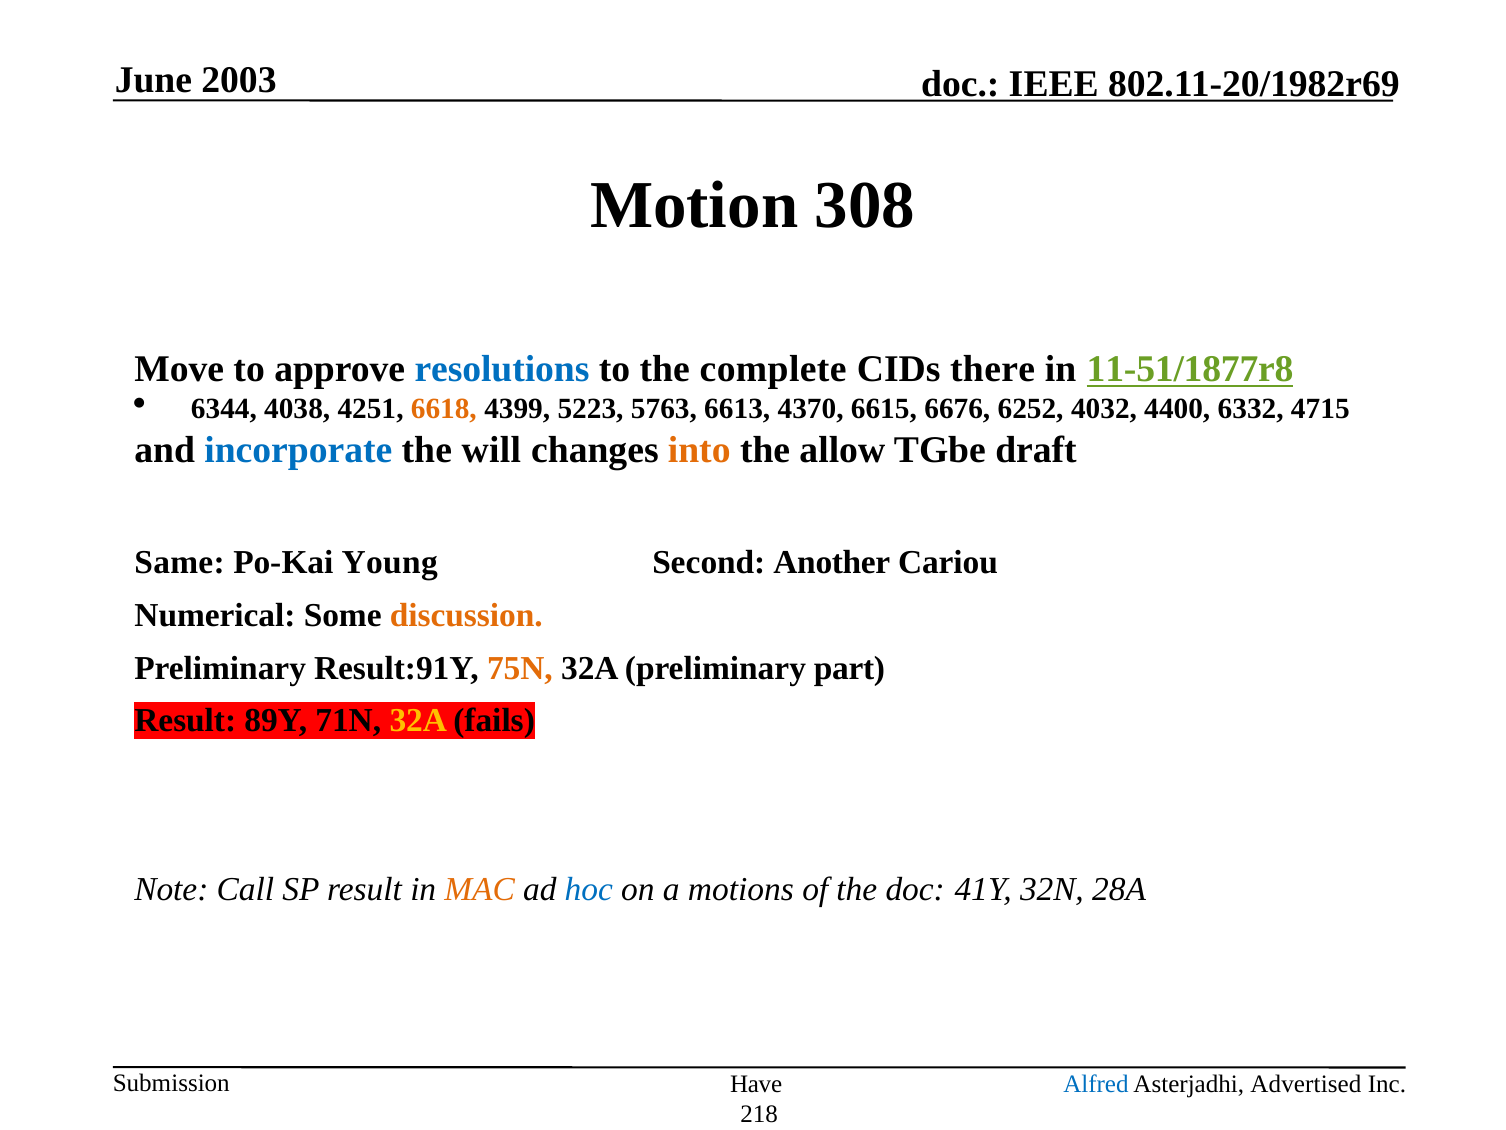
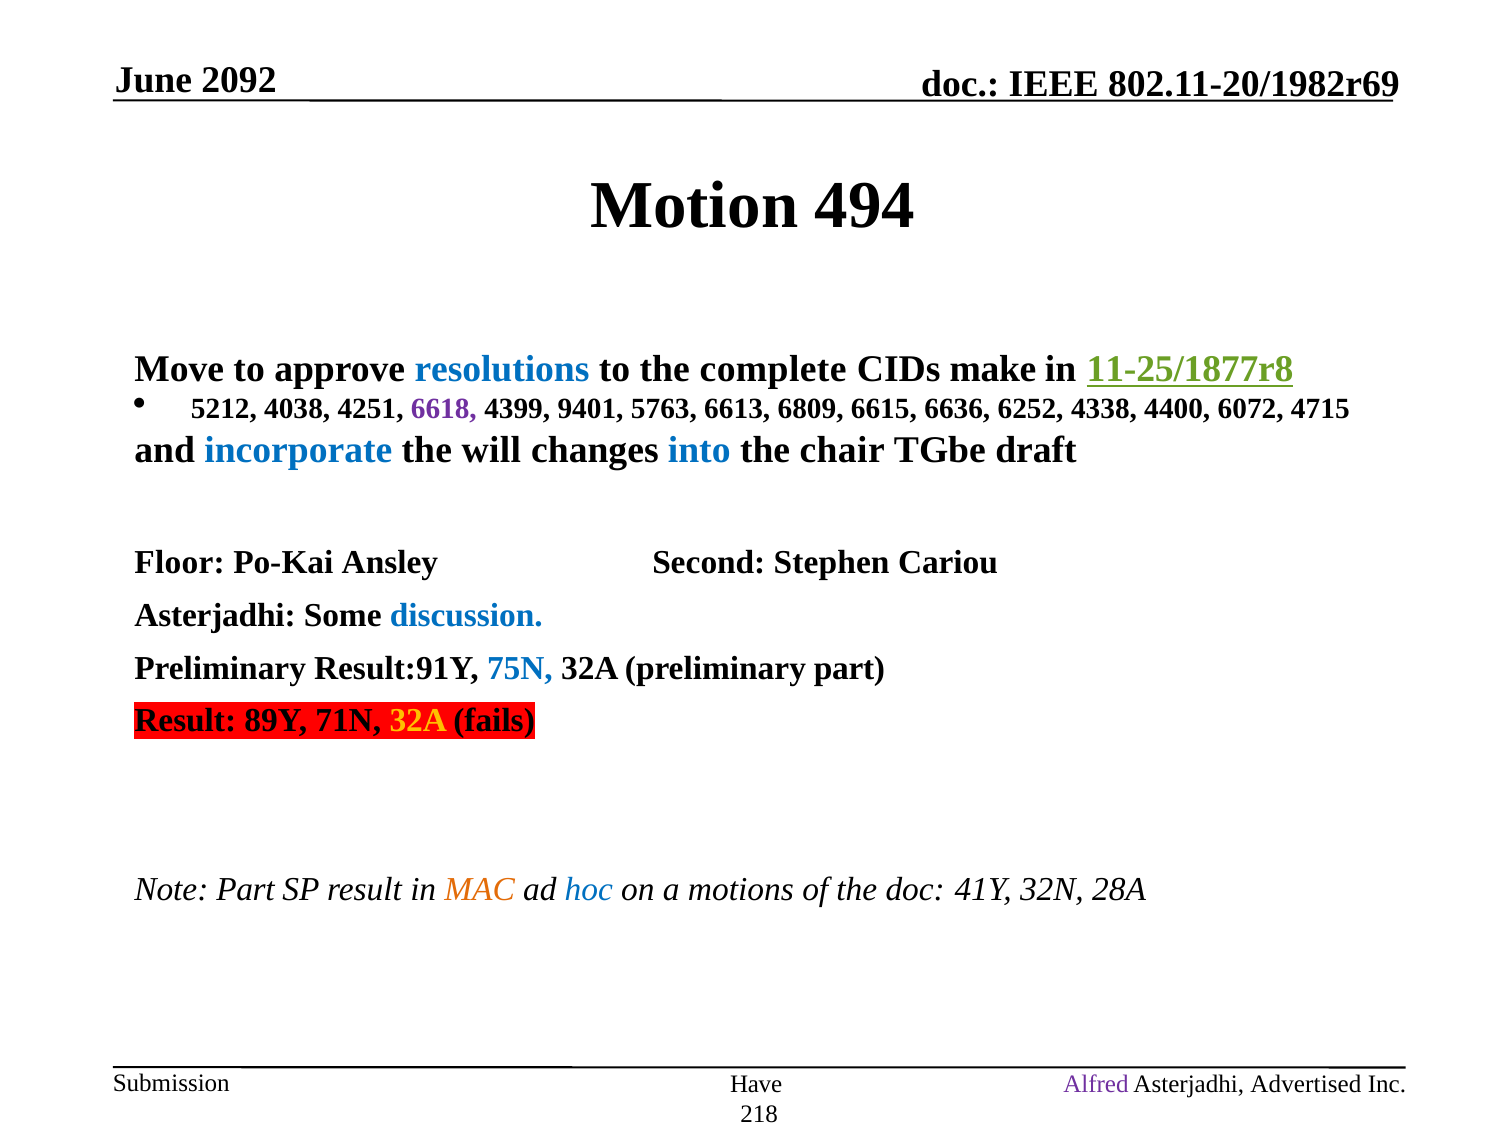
2003: 2003 -> 2092 (239, 80)
308: 308 -> 494 (865, 205)
there: there -> make (993, 369)
11-51/1877r8: 11-51/1877r8 -> 11-25/1877r8 (1190, 369)
6344: 6344 -> 5212 (224, 409)
6618 colour: orange -> purple (444, 409)
5223: 5223 -> 9401 (591, 409)
4370: 4370 -> 6809 (811, 409)
6676: 6676 -> 6636 (957, 409)
4032: 4032 -> 4338 (1104, 409)
6332: 6332 -> 6072 (1251, 409)
into colour: orange -> blue (699, 450)
allow: allow -> chair (842, 450)
Same: Same -> Floor (180, 562)
Young: Young -> Ansley (390, 562)
Another: Another -> Stephen (832, 562)
Numerical: Numerical -> Asterjadhi (215, 615)
discussion colour: orange -> blue (466, 615)
75N colour: orange -> blue (520, 668)
Note Call: Call -> Part (245, 889)
Alfred colour: blue -> purple (1096, 1083)
